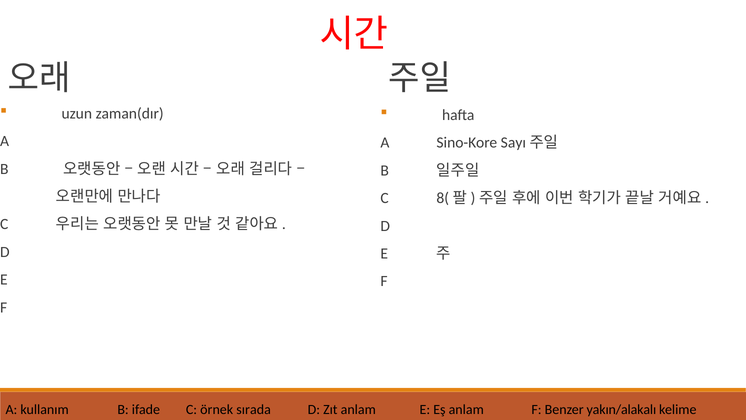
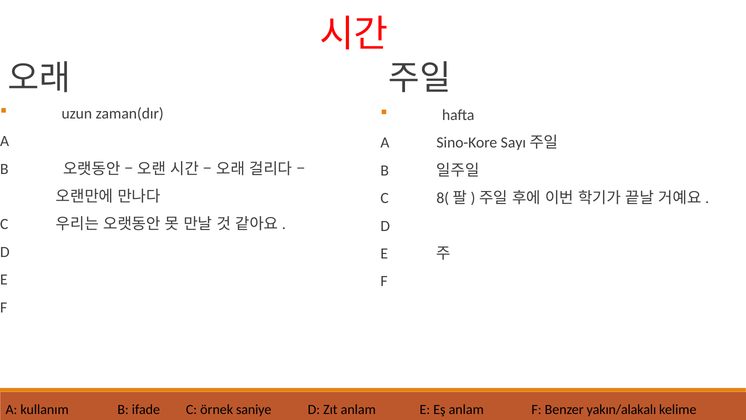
sırada: sırada -> saniye (254, 409)
